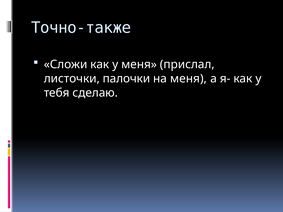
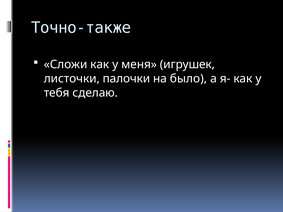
прислал: прислал -> игрушек (187, 65)
на меня: меня -> было (188, 79)
